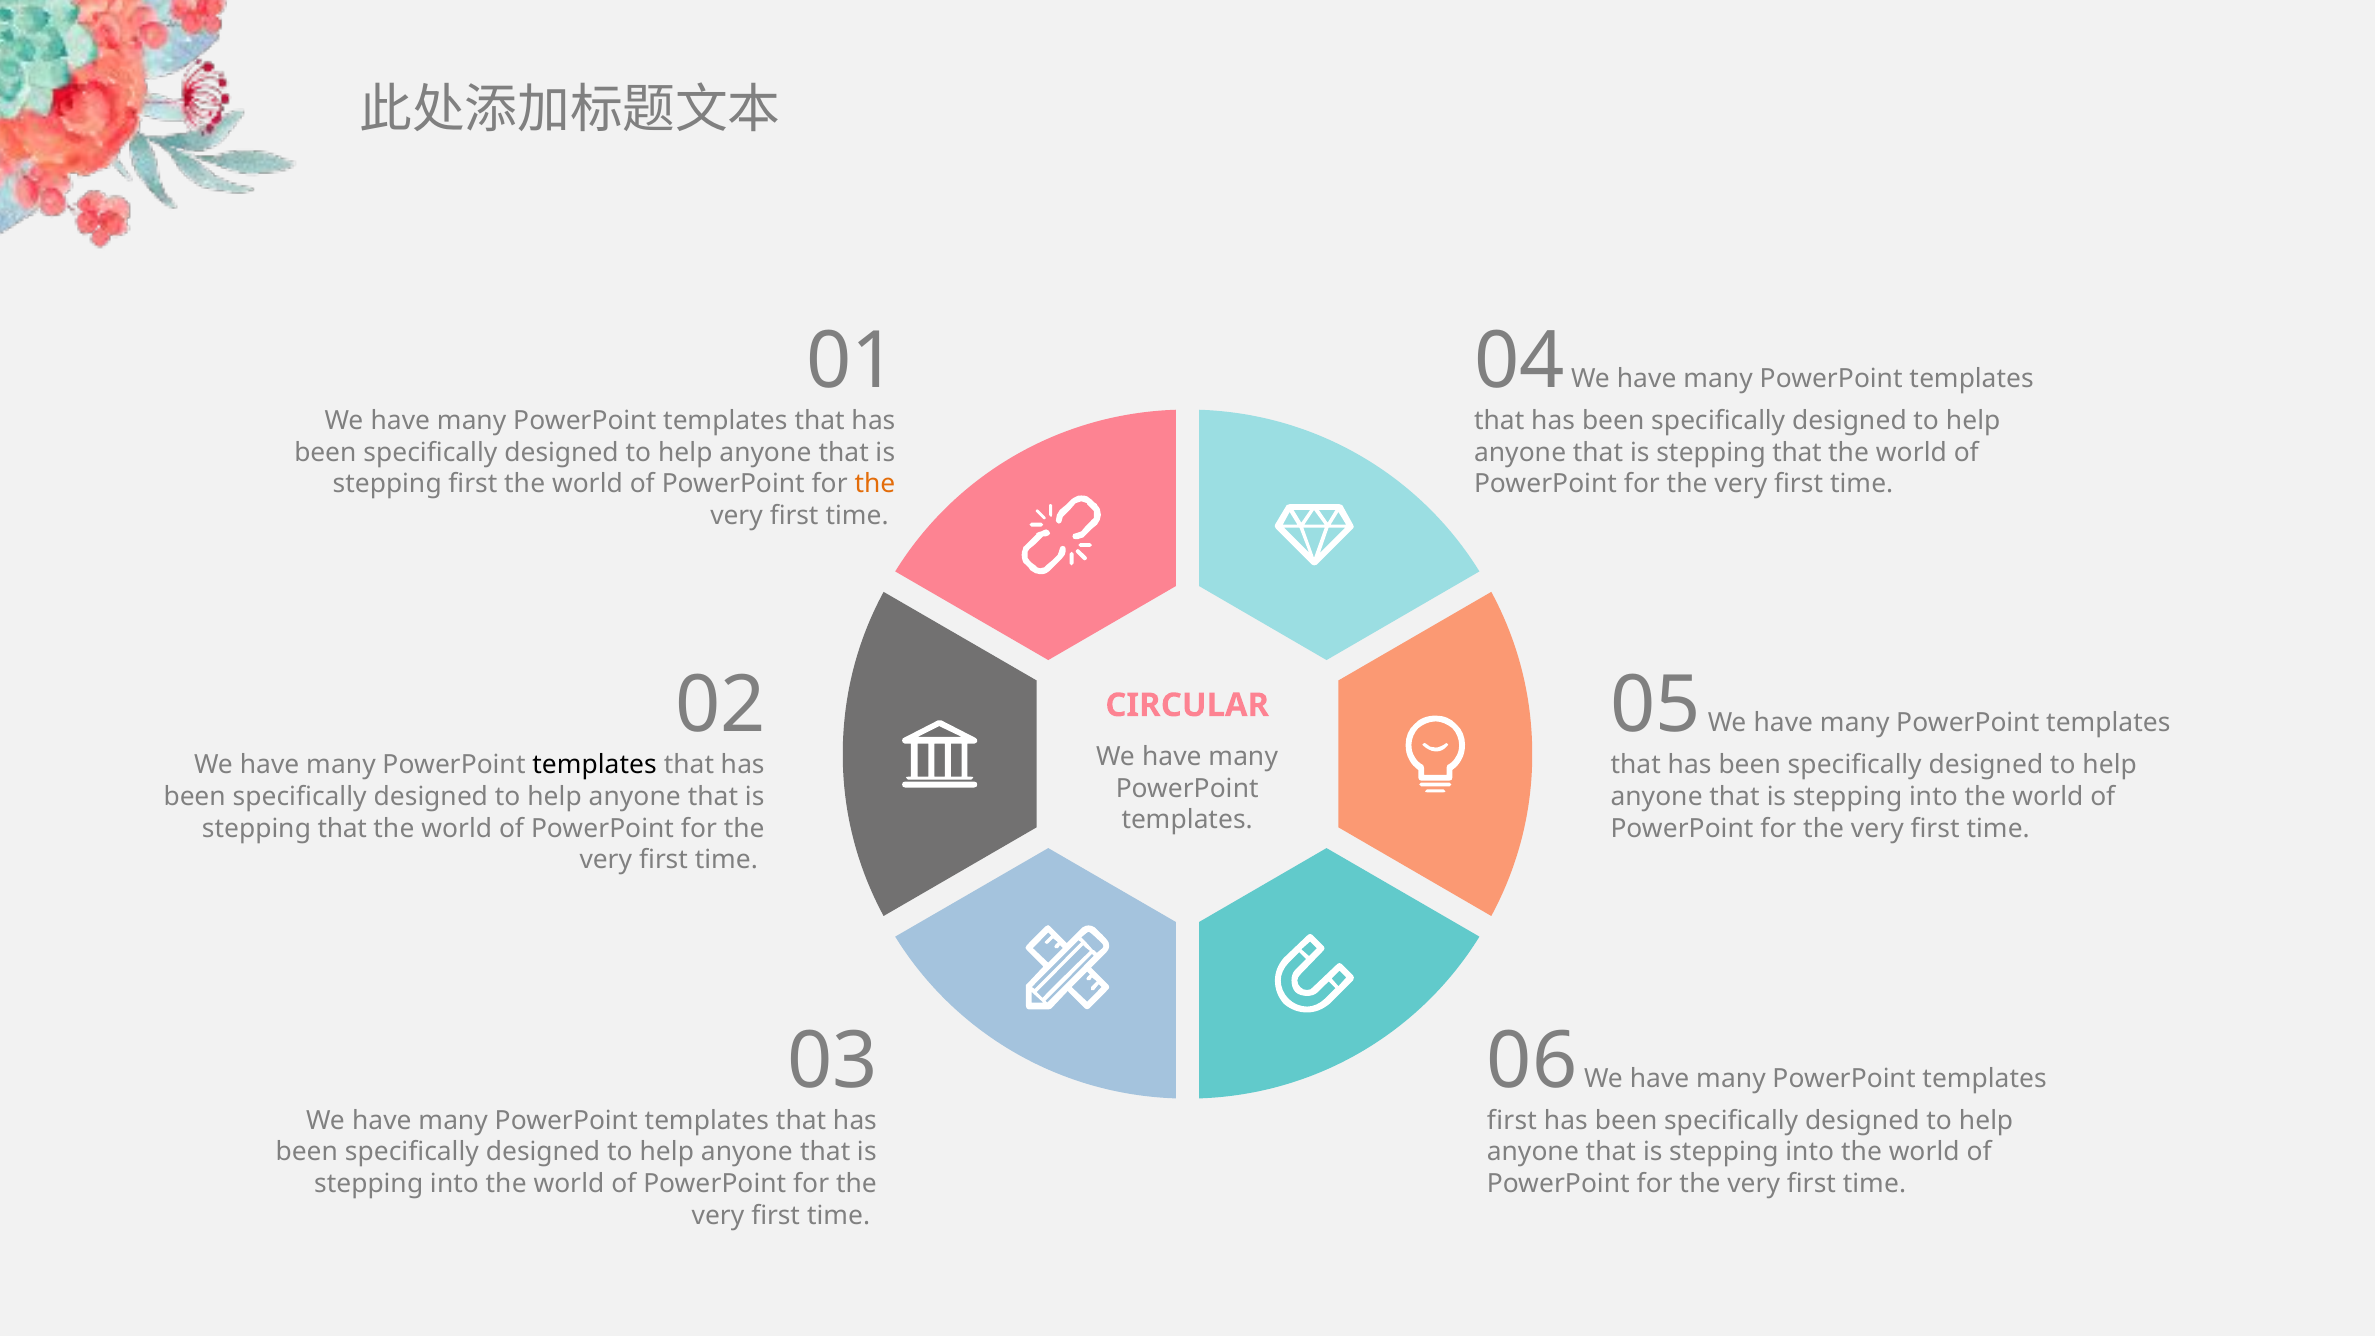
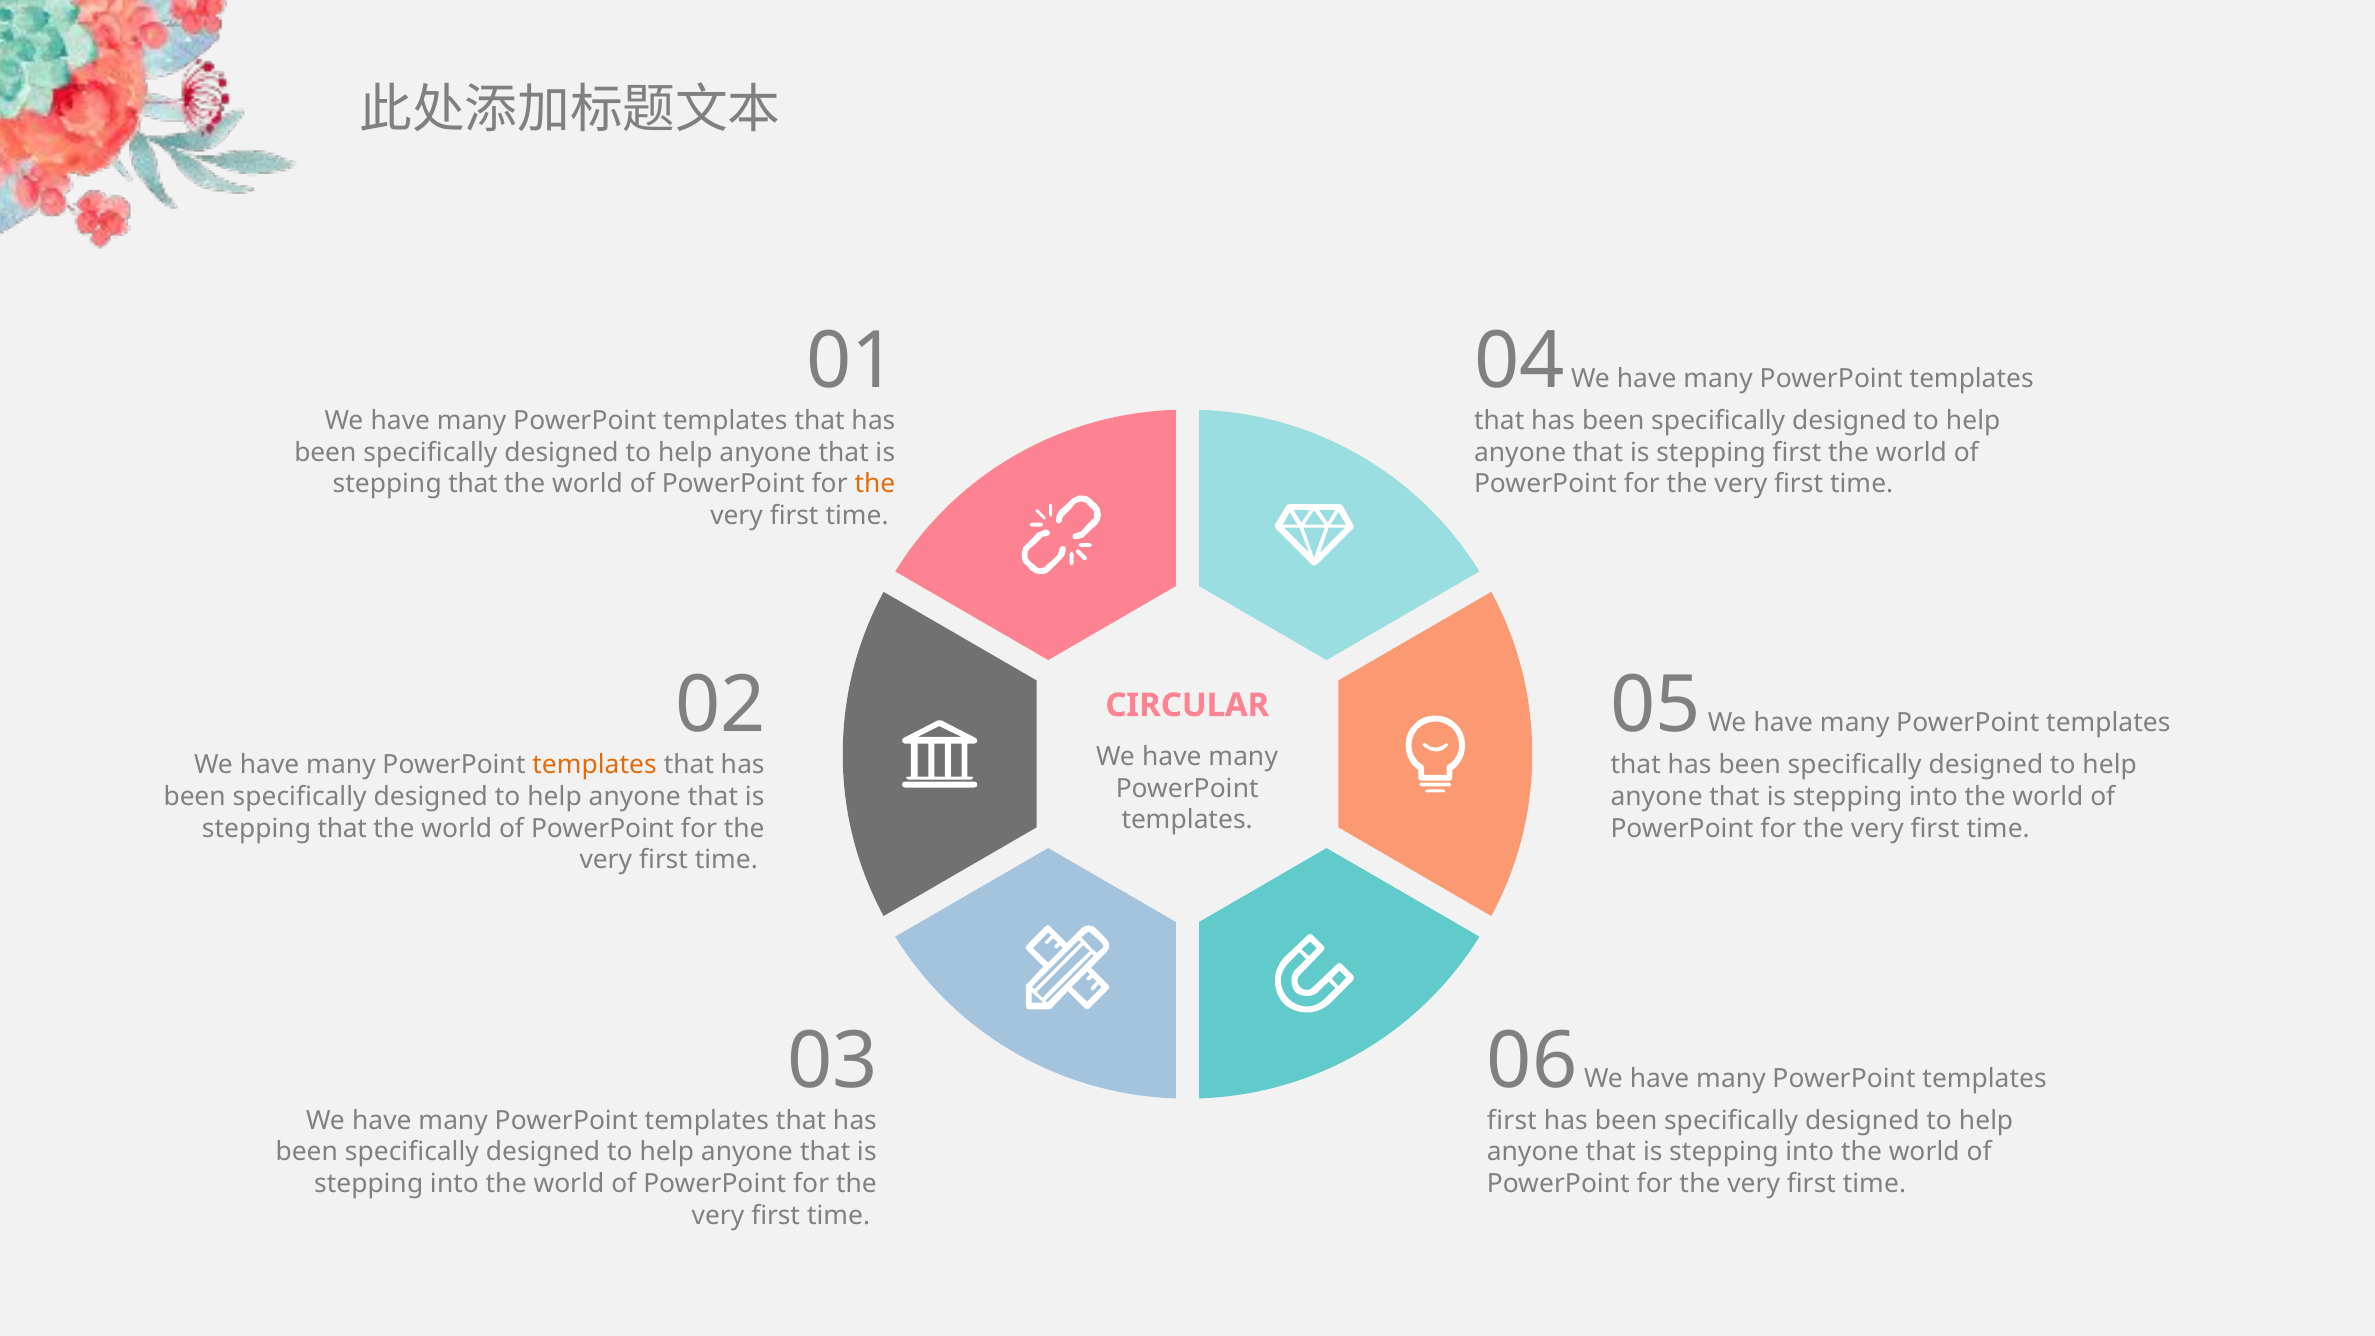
that: that -> first (1797, 453)
first: first -> that (473, 484)
templates colour: black -> orange (594, 765)
